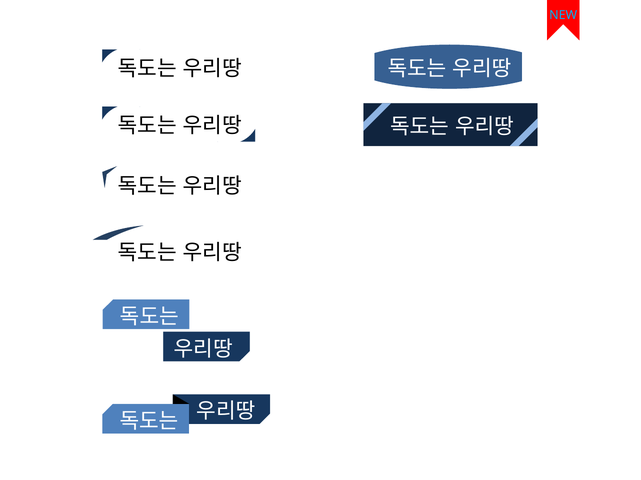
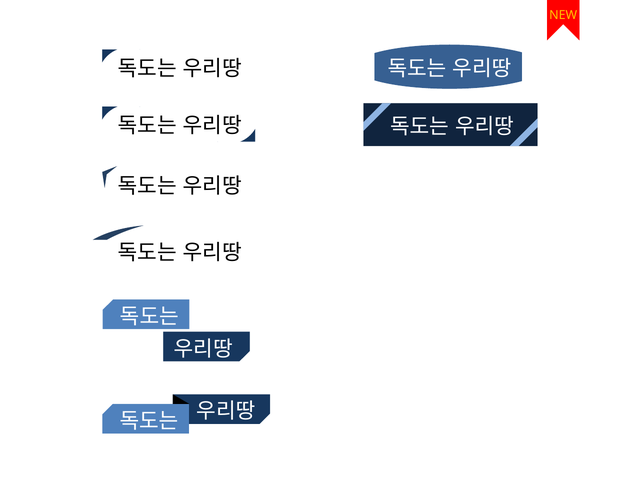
NEW colour: light blue -> yellow (563, 15)
